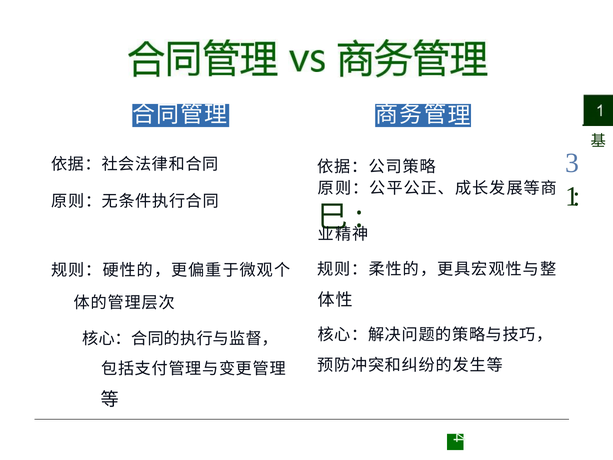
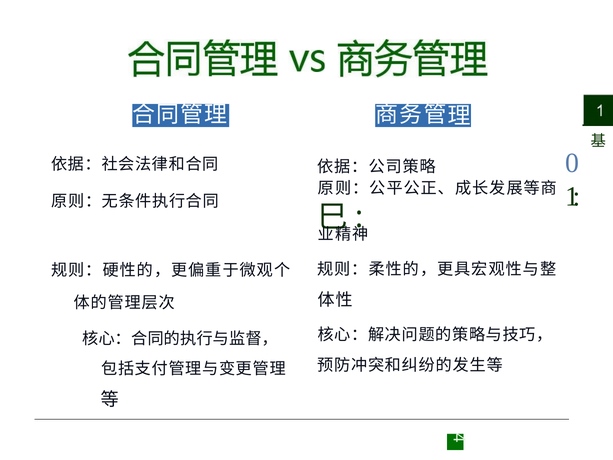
3: 3 -> 0 (572, 163)
